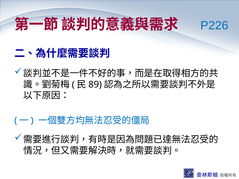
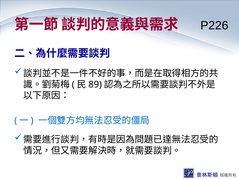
P226 colour: blue -> black (214, 25)
